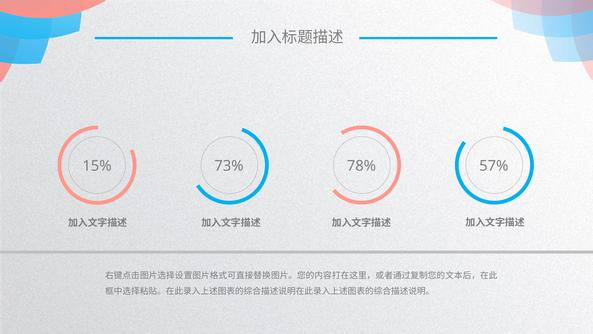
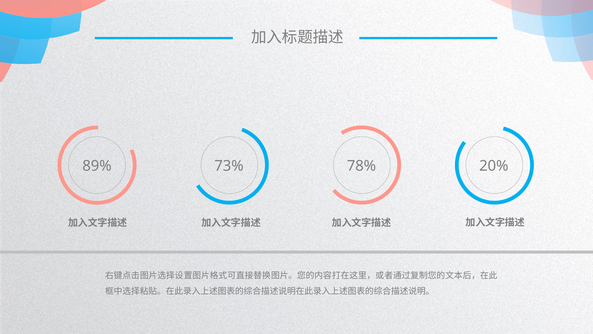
15%: 15% -> 89% (97, 166)
57%: 57% -> 20% (494, 166)
